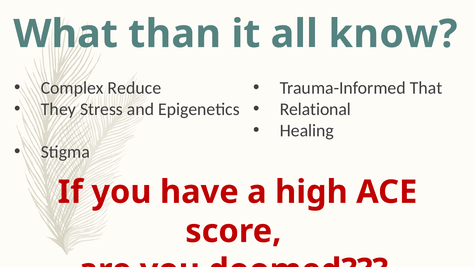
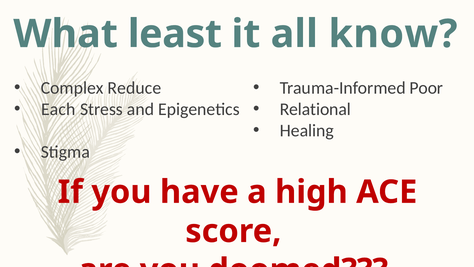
than: than -> least (175, 34)
That: That -> Poor (426, 88)
They: They -> Each (58, 109)
